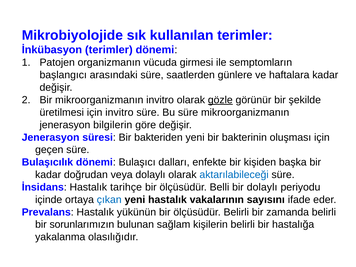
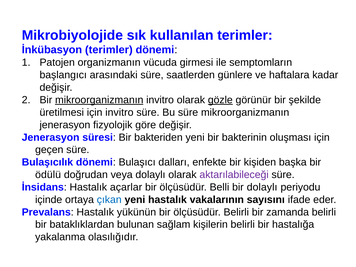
mikroorganizmanın underline: none -> present (99, 100)
bilgilerin: bilgilerin -> fizyolojik (113, 125)
kadar: kadar -> ödülü (48, 175)
aktarılabileceği colour: blue -> purple (234, 175)
tarihçe: tarihçe -> açarlar (126, 187)
sorunlarımızın: sorunlarımızın -> bataklıklardan (82, 225)
